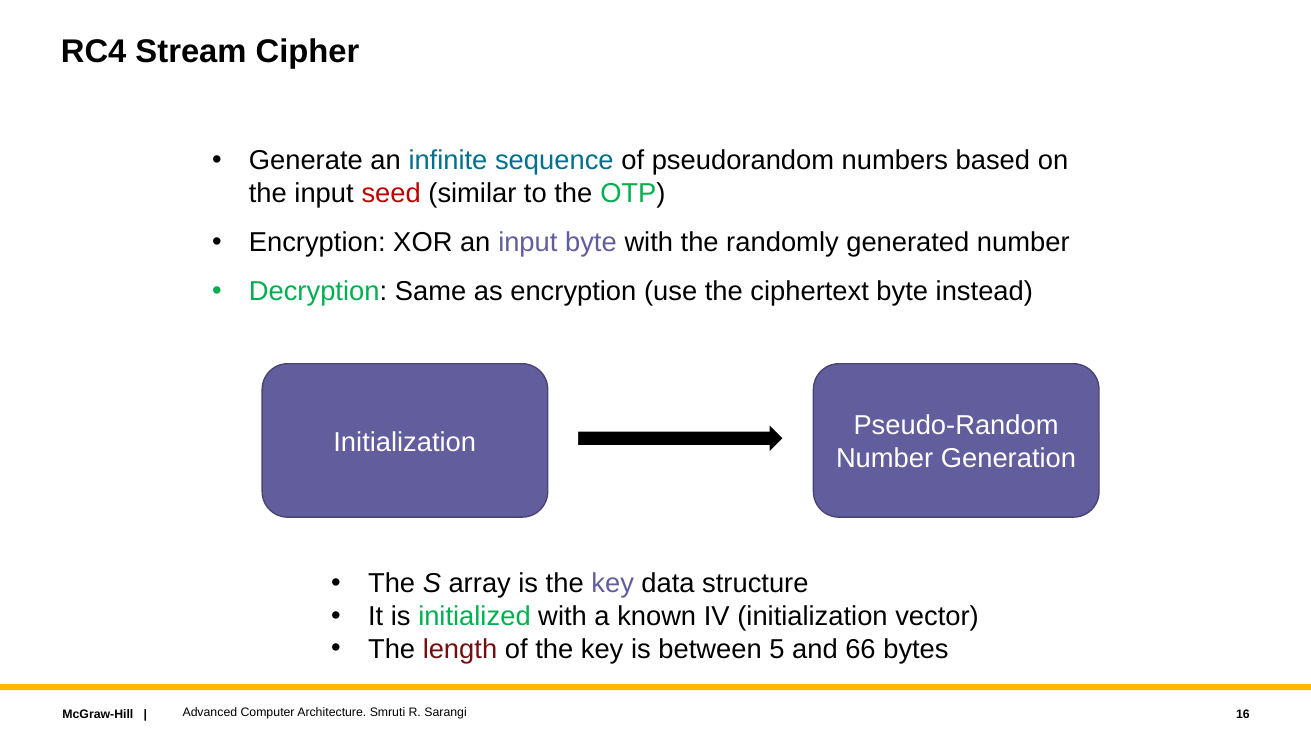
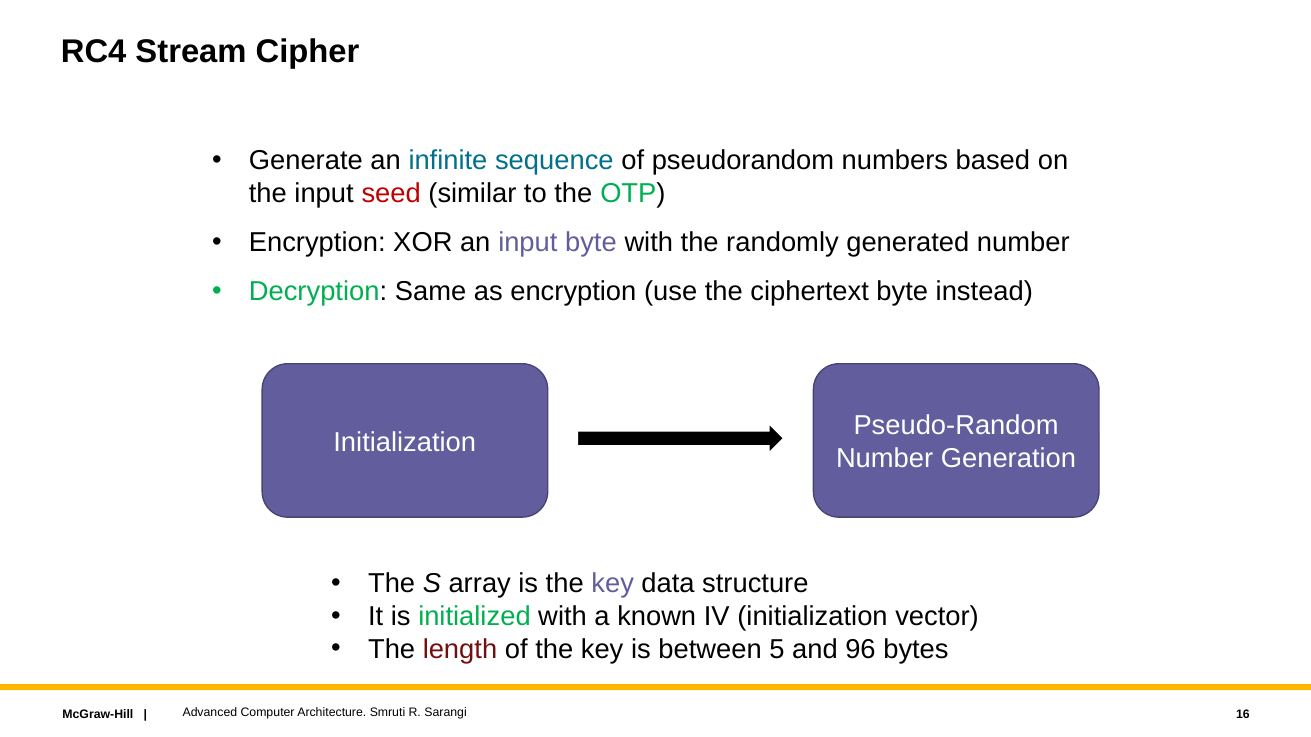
66: 66 -> 96 (860, 650)
